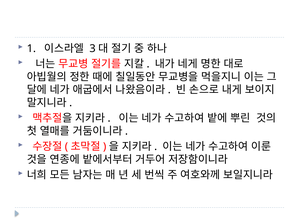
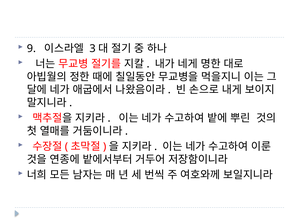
1: 1 -> 9 (31, 49)
